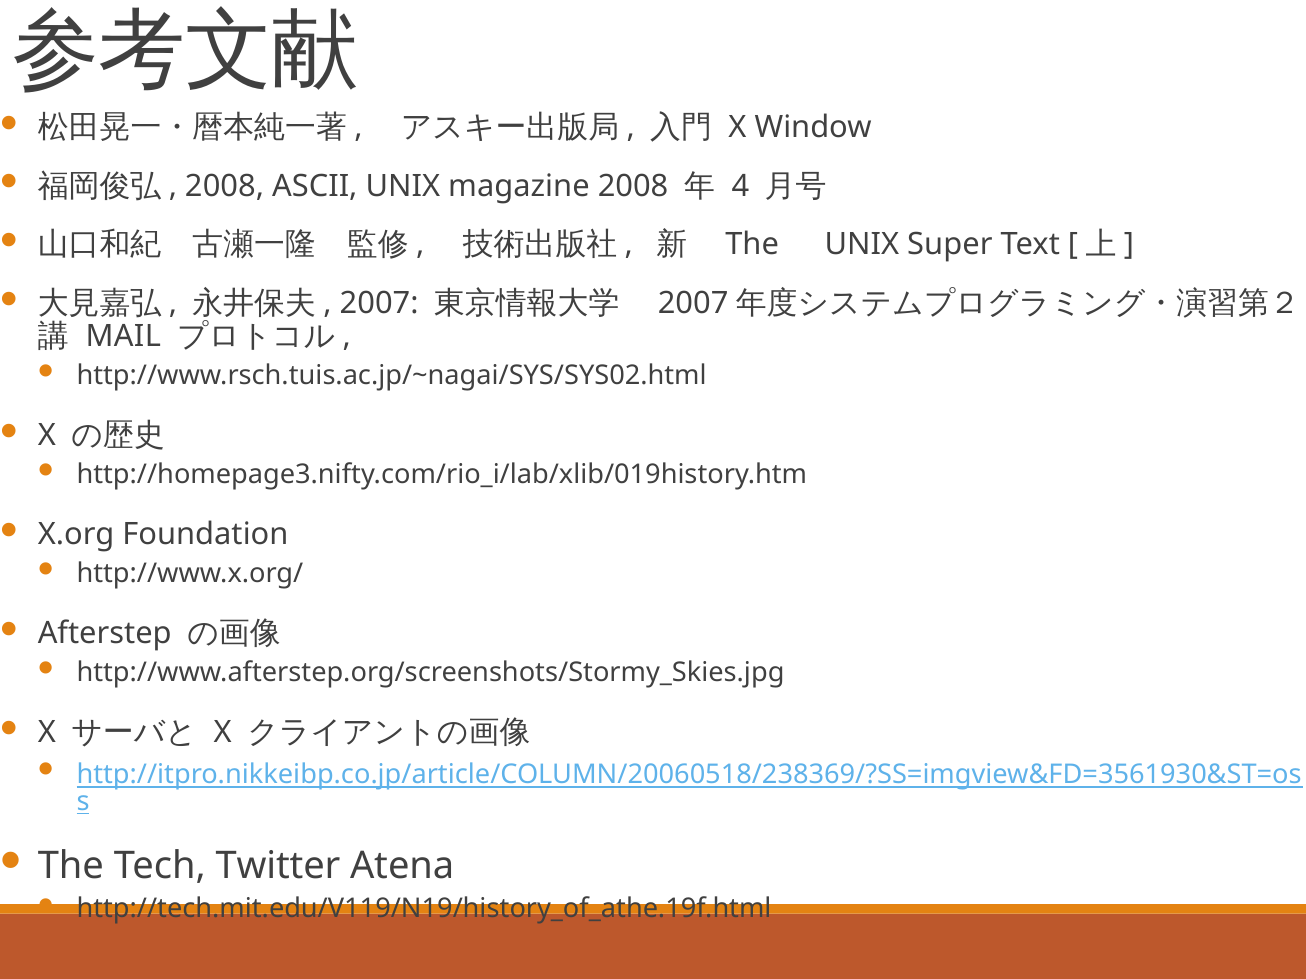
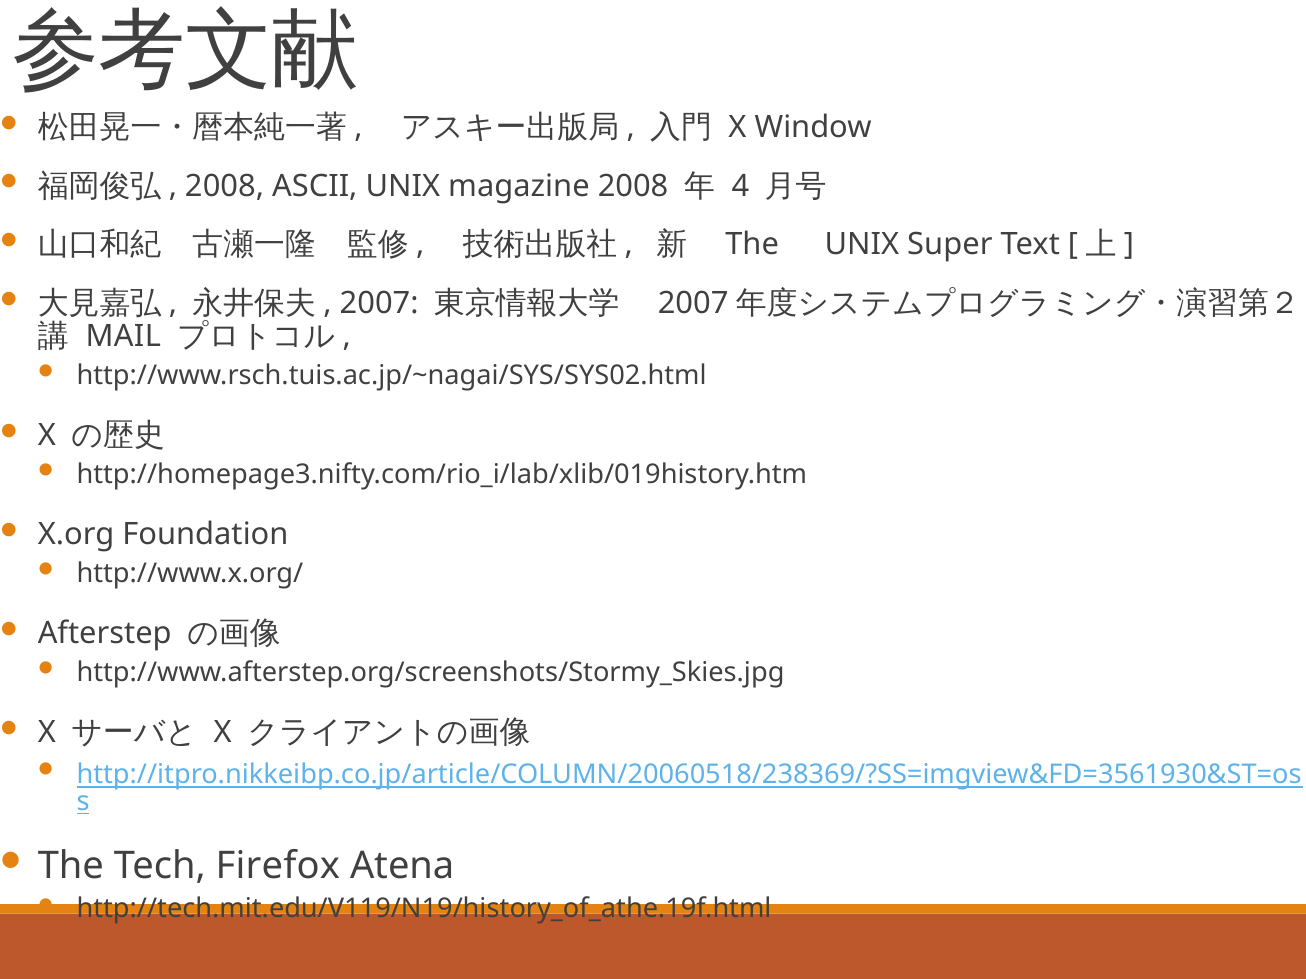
Twitter: Twitter -> Firefox (278, 867)
